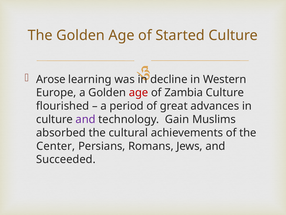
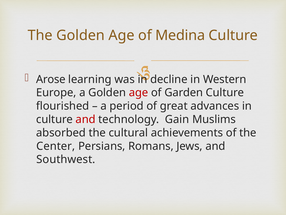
Started: Started -> Medina (180, 35)
Zambia: Zambia -> Garden (184, 92)
and colour: purple -> red (86, 119)
Succeeded: Succeeded -> Southwest (66, 159)
